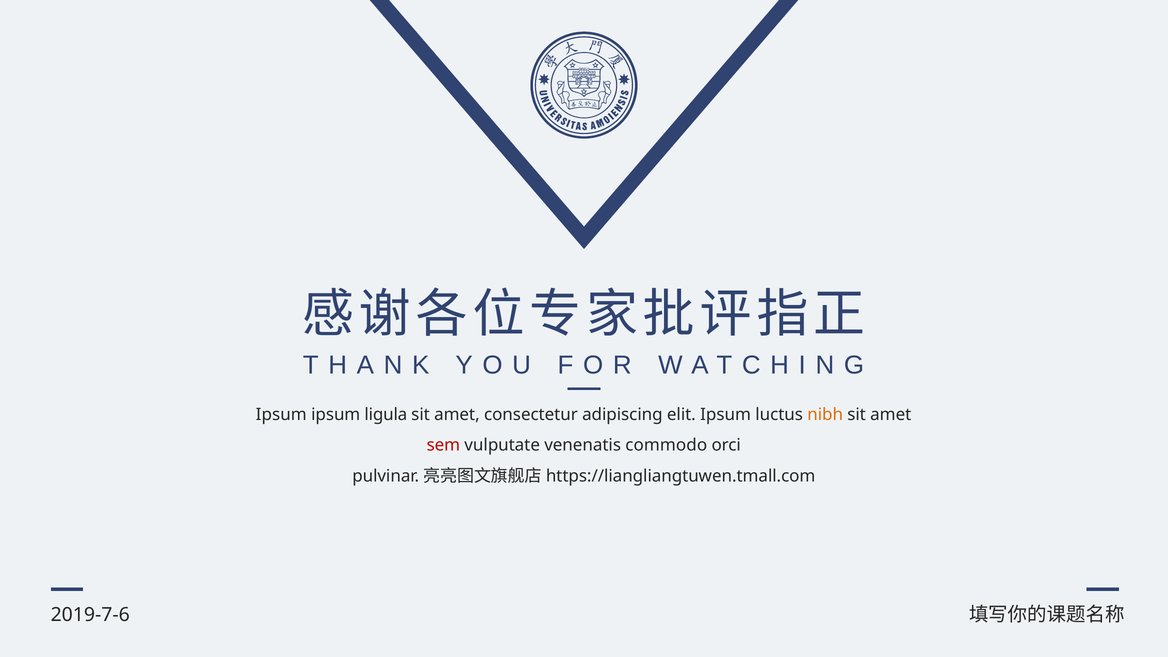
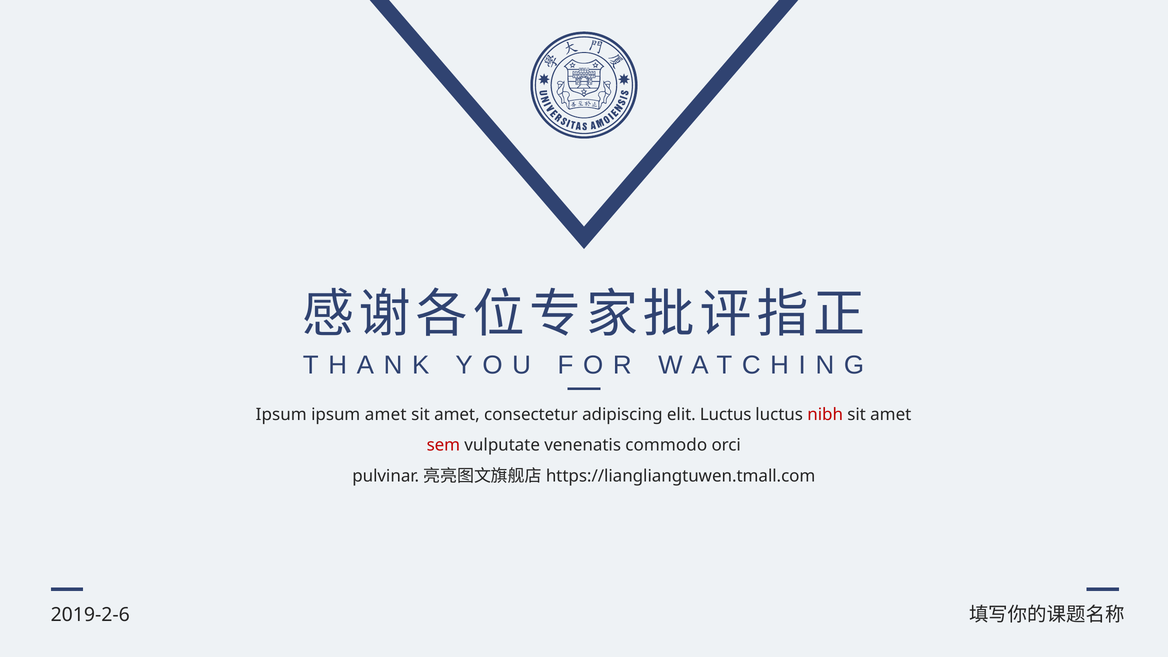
ipsum ligula: ligula -> amet (386, 415)
elit Ipsum: Ipsum -> Luctus (726, 415)
nibh colour: orange -> red (825, 415)
2019-7-6: 2019-7-6 -> 2019-2-6 (90, 615)
